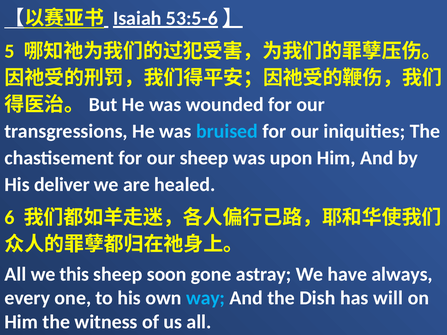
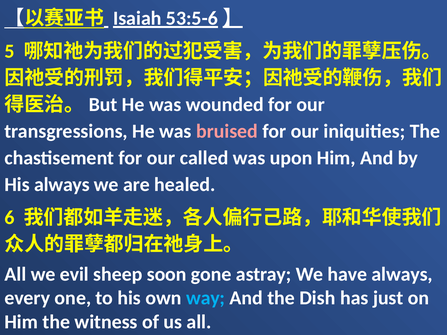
bruised colour: light blue -> pink (227, 131)
our sheep: sheep -> called (204, 158)
His deliver: deliver -> always (62, 185)
this: this -> evil (74, 274)
will: will -> just (388, 298)
